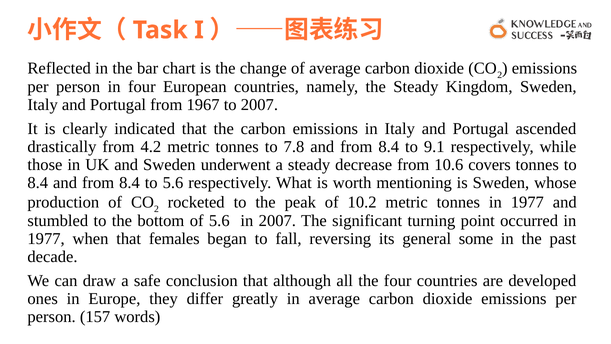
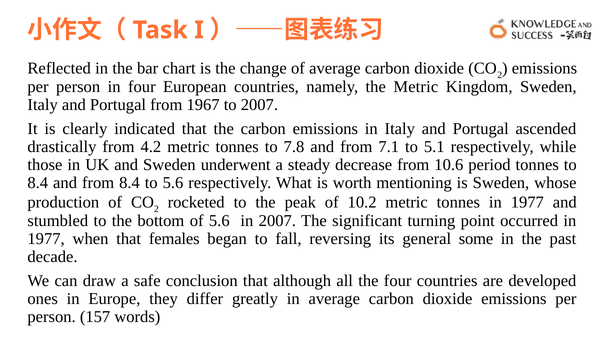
the Steady: Steady -> Metric (416, 87)
7.8 and from 8.4: 8.4 -> 7.1 (389, 147)
9.1: 9.1 -> 5.1 (434, 147)
covers: covers -> period (489, 165)
